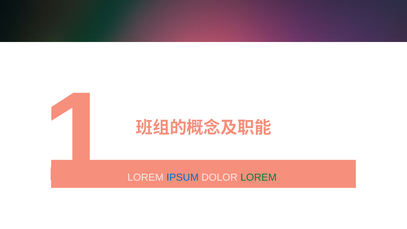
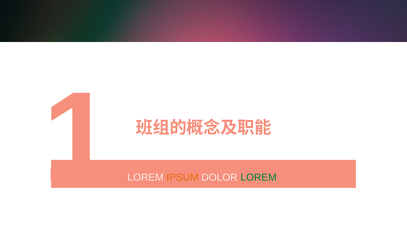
IPSUM colour: blue -> orange (183, 178)
